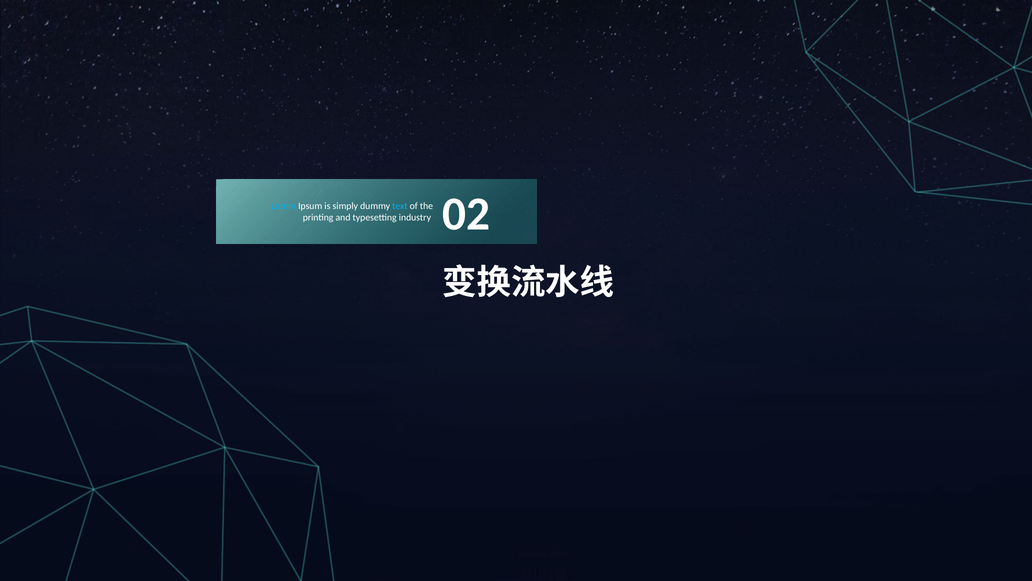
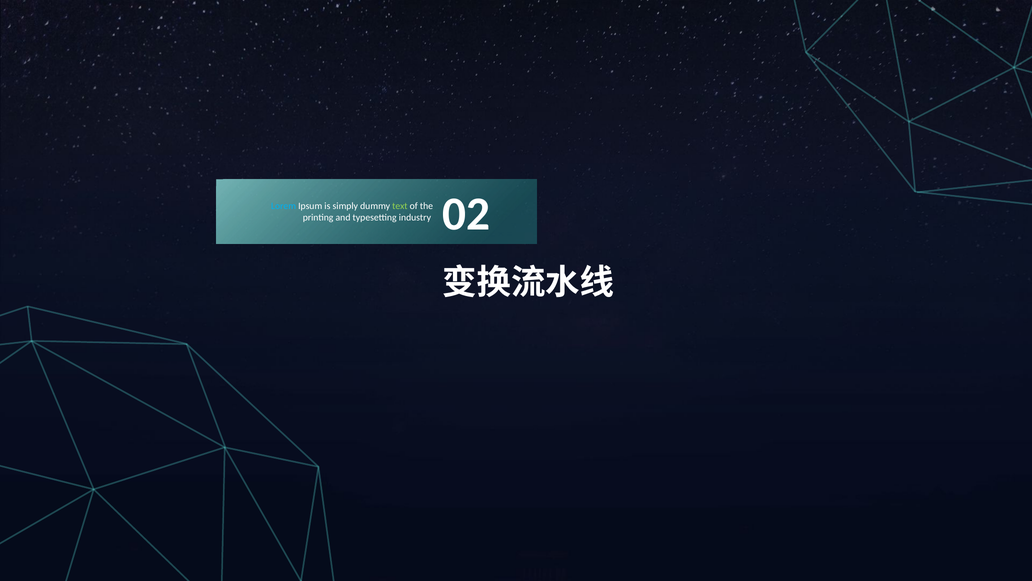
text colour: light blue -> light green (400, 206)
